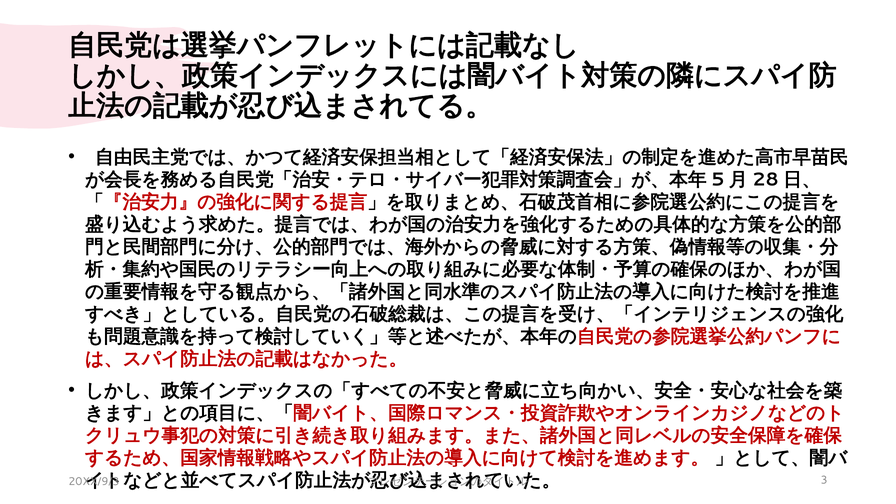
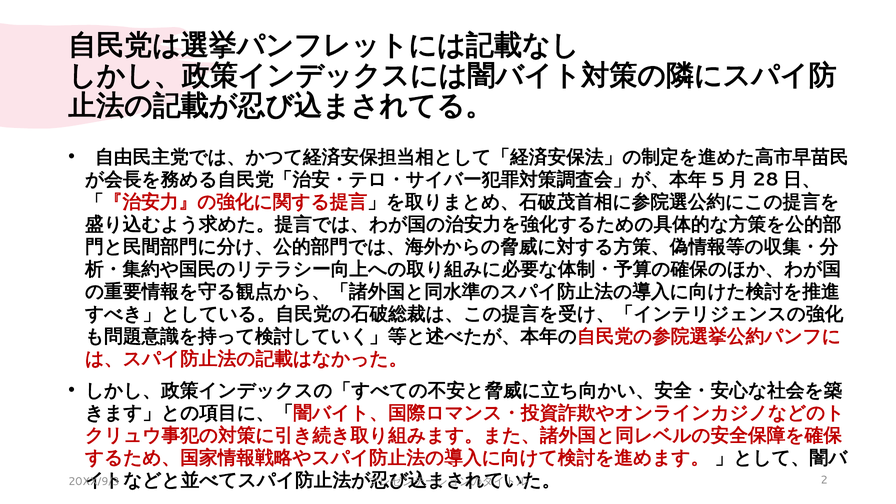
3: 3 -> 2 (824, 480)
